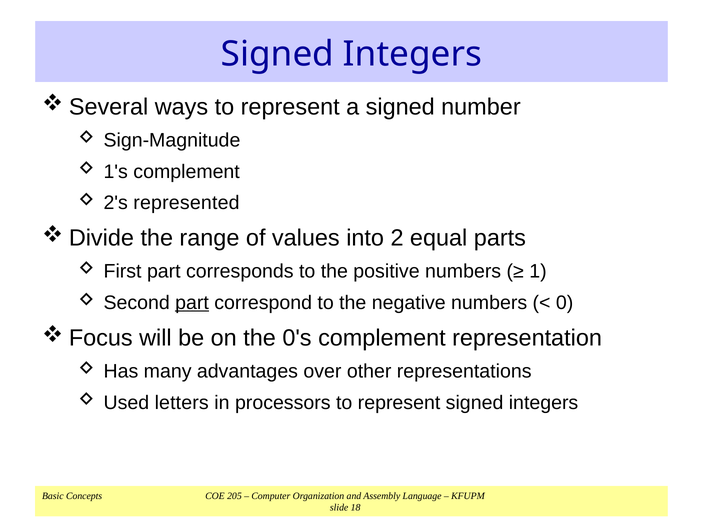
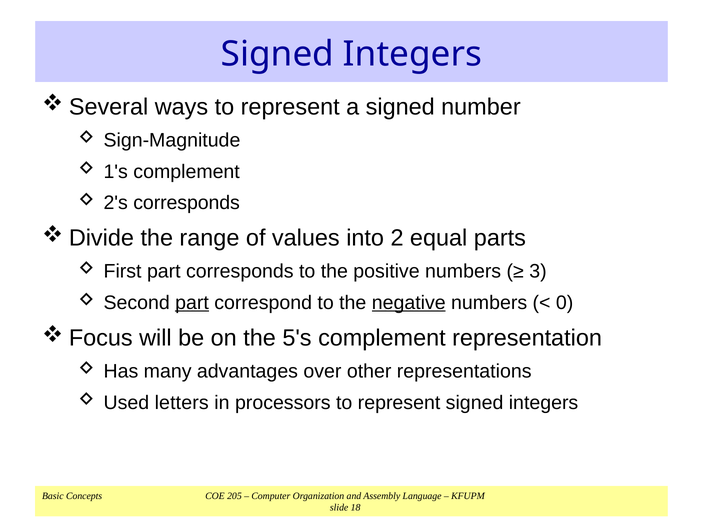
2's represented: represented -> corresponds (187, 203)
1: 1 -> 3 (538, 272)
negative underline: none -> present (409, 303)
0's: 0's -> 5's (297, 338)
